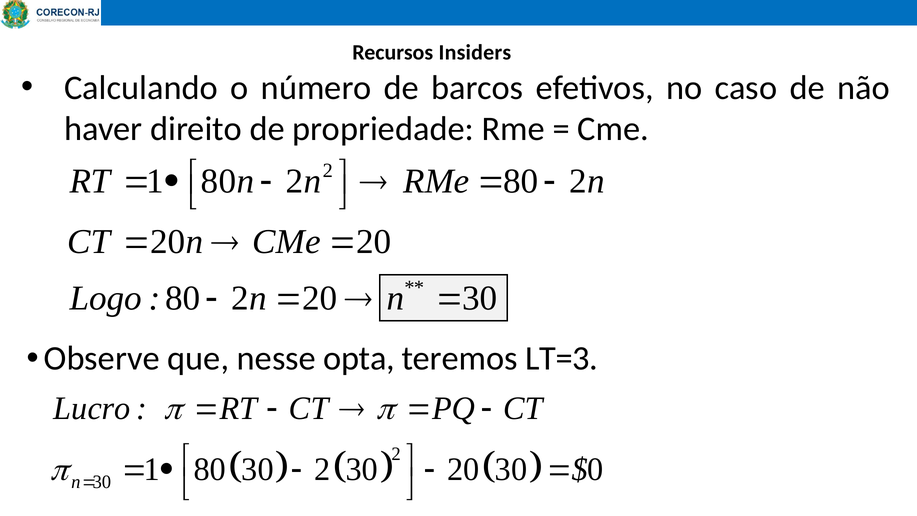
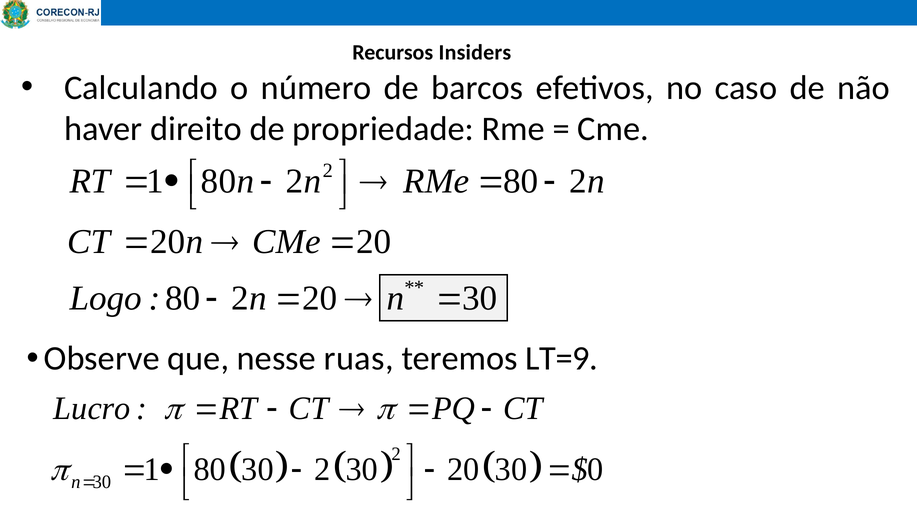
opta: opta -> ruas (359, 358)
LT=3: LT=3 -> LT=9 (562, 358)
